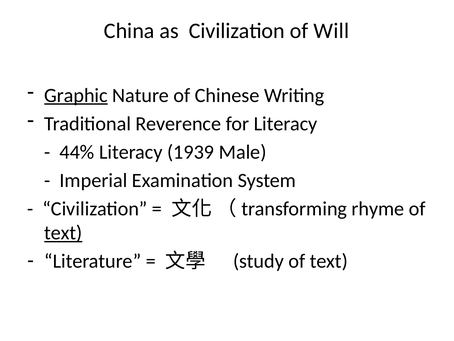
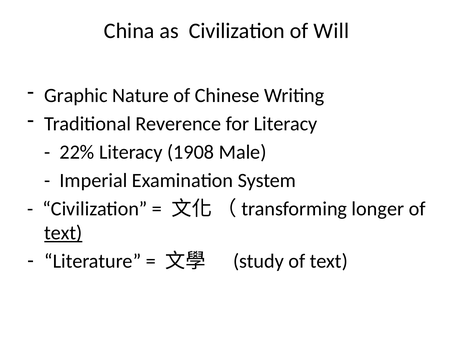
Graphic underline: present -> none (76, 95)
44%: 44% -> 22% (77, 152)
1939: 1939 -> 1908 (191, 152)
rhyme: rhyme -> longer (378, 208)
